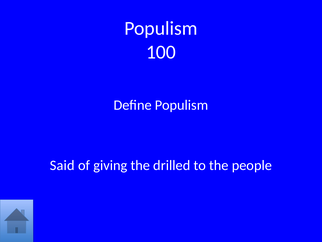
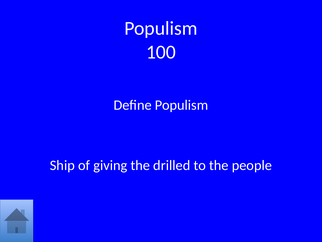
Said: Said -> Ship (62, 165)
